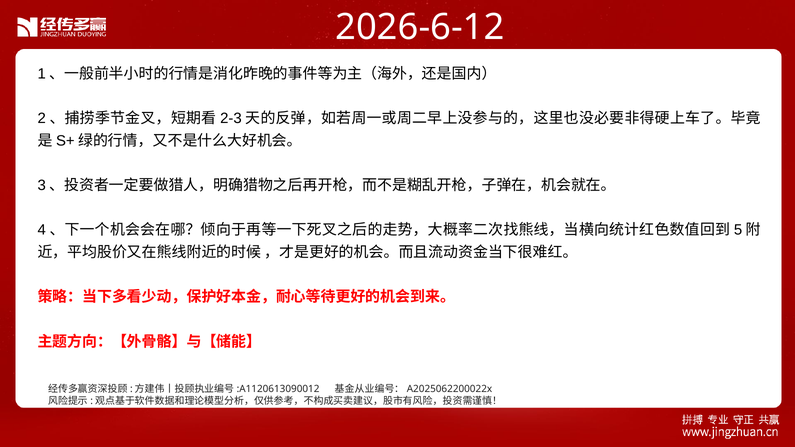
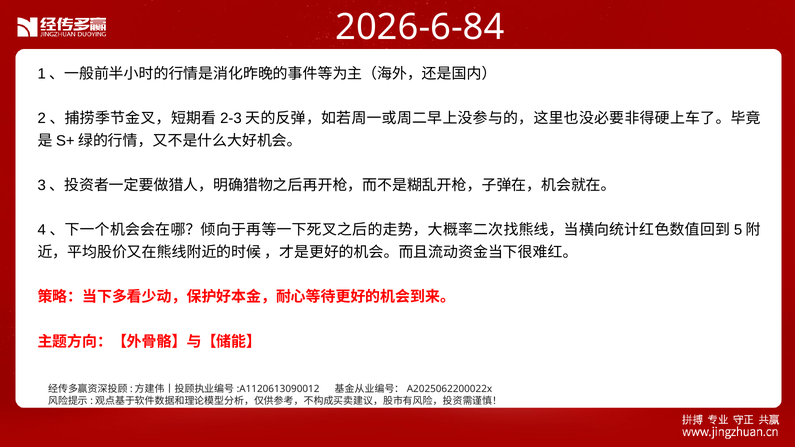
2026-6-12: 2026-6-12 -> 2026-6-84 (420, 27)
